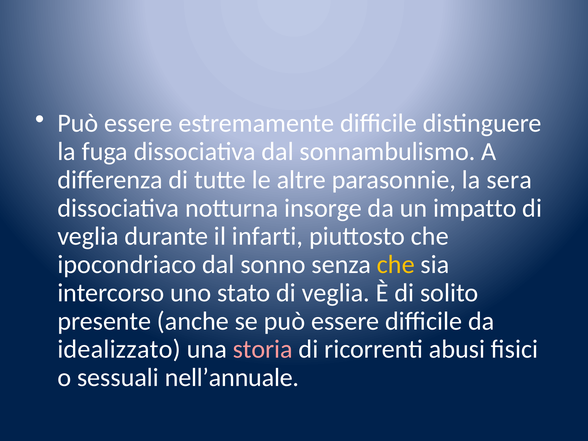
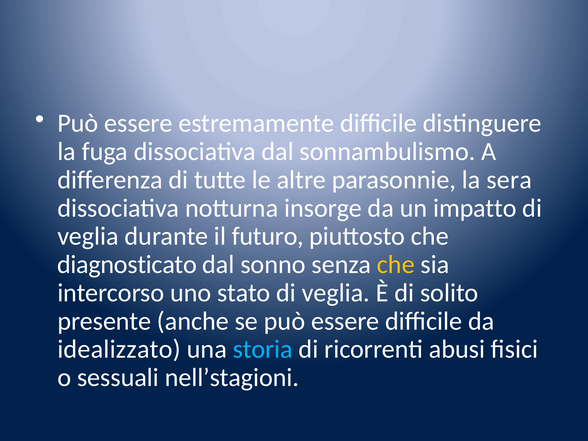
infarti: infarti -> futuro (268, 236)
ipocondriaco: ipocondriaco -> diagnosticato (127, 265)
storia colour: pink -> light blue (263, 349)
nell’annuale: nell’annuale -> nell’stagioni (232, 378)
